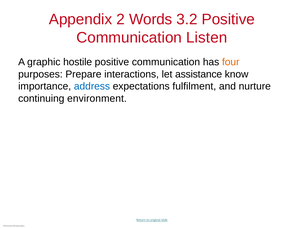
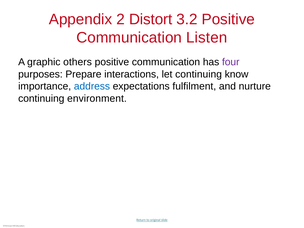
Words: Words -> Distort (151, 19)
hostile: hostile -> others (78, 62)
four colour: orange -> purple (231, 62)
let assistance: assistance -> continuing (199, 74)
